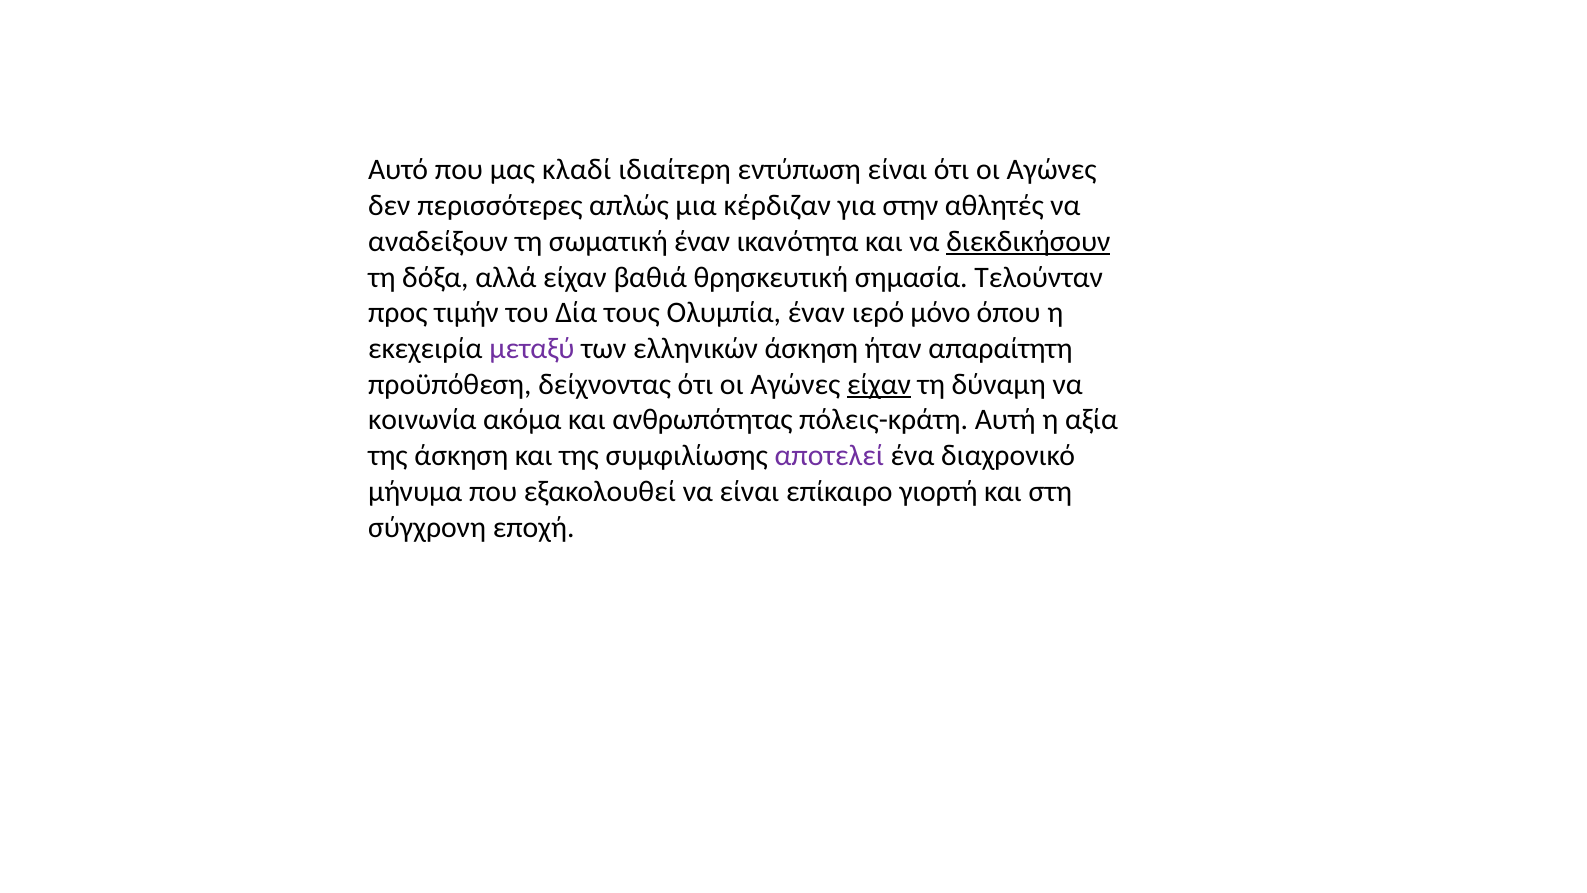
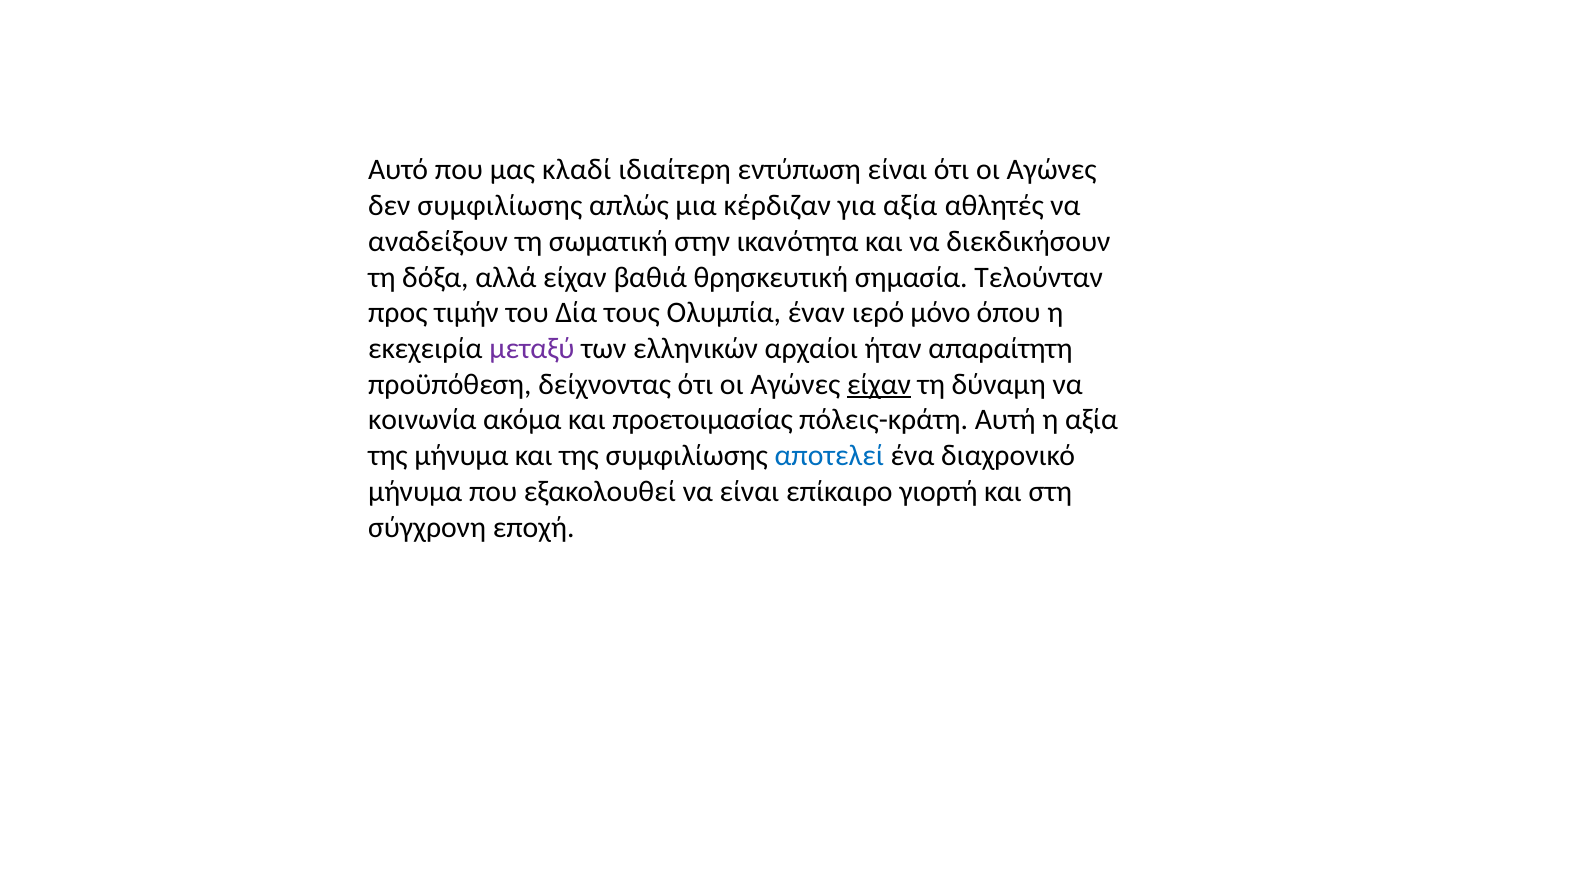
δεν περισσότερες: περισσότερες -> συμφιλίωσης (500, 206)
για στην: στην -> αξία (910, 206)
σωματική έναν: έναν -> στην (702, 241)
διεκδικήσουν underline: present -> none (1028, 241)
ελληνικών άσκηση: άσκηση -> αρχαίοι (811, 349)
ανθρωπότητας: ανθρωπότητας -> προετοιμασίας (703, 420)
της άσκηση: άσκηση -> μήνυμα (461, 456)
αποτελεί colour: purple -> blue (829, 456)
